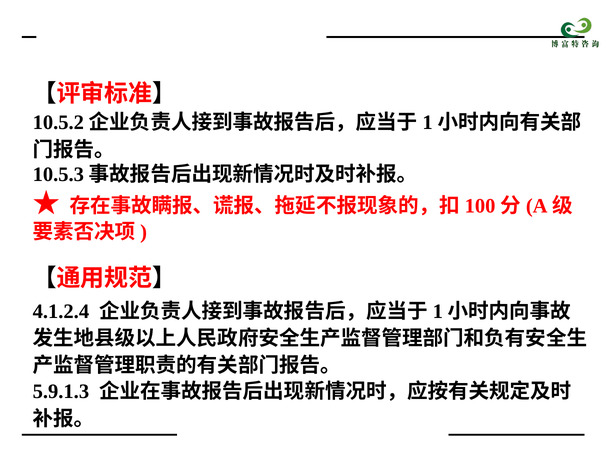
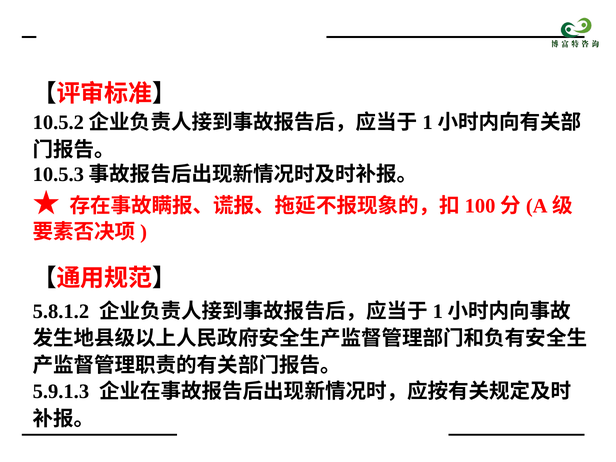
4.1.2.4: 4.1.2.4 -> 5.8.1.2 (61, 311)
